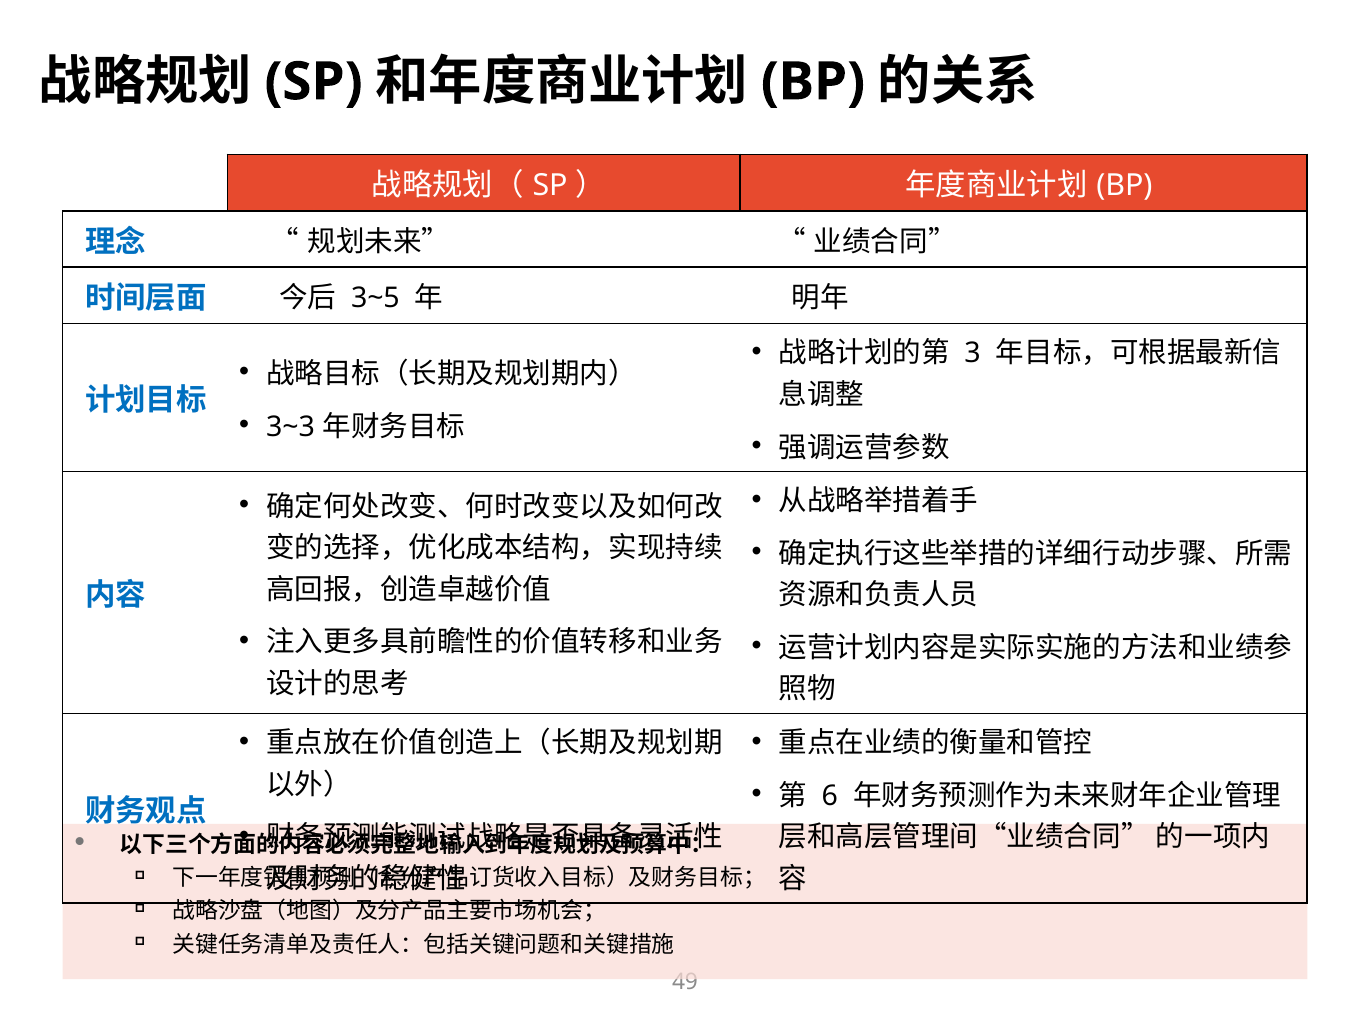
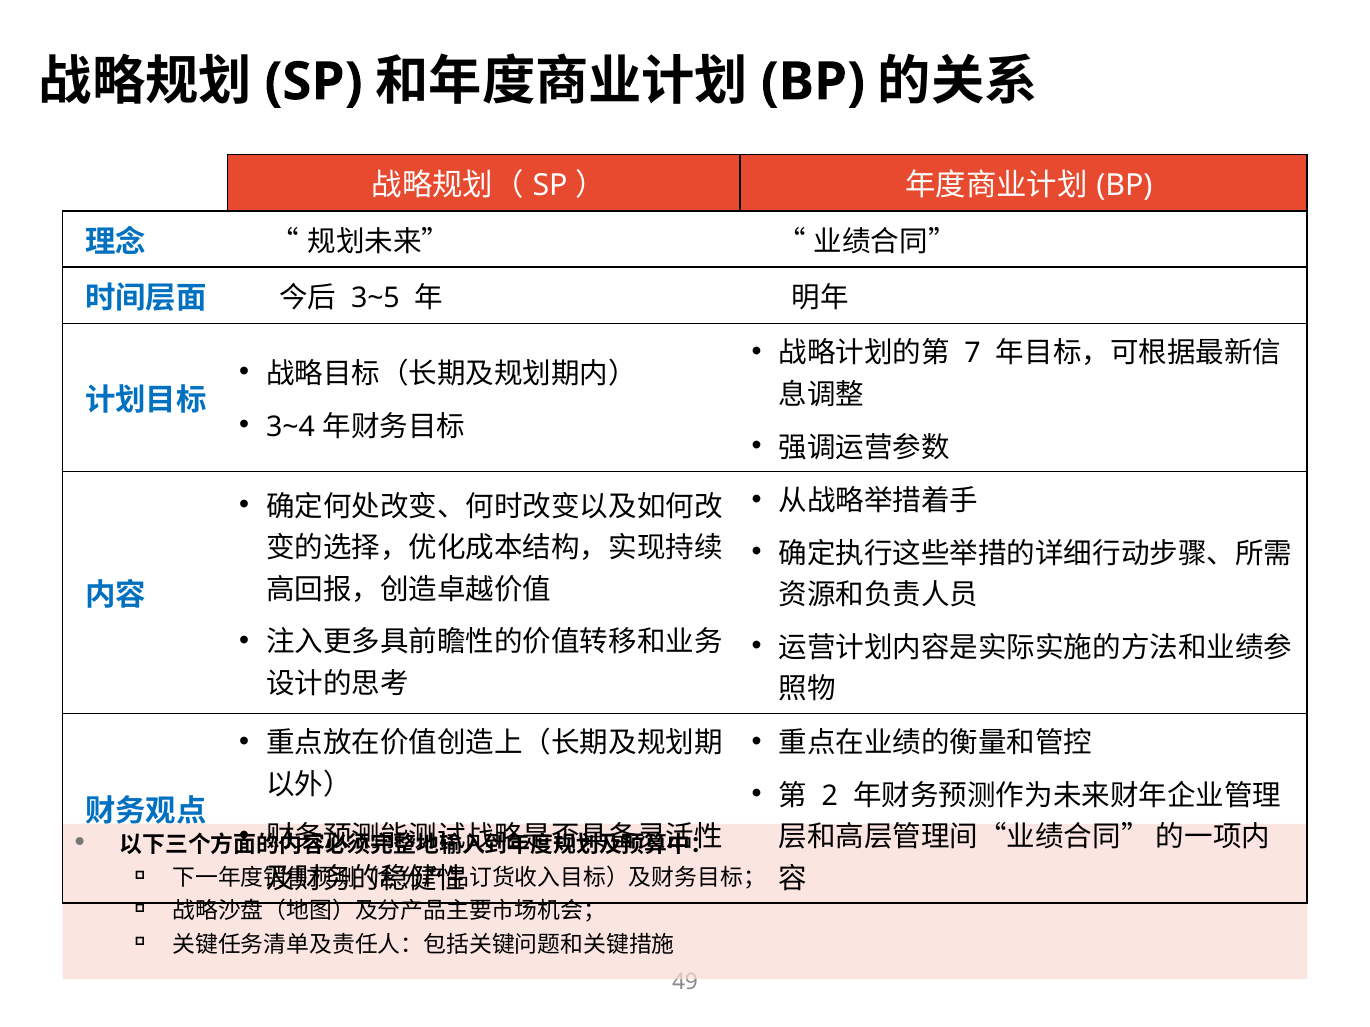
3: 3 -> 7 (973, 354)
3~3: 3~3 -> 3~4 (290, 427)
6: 6 -> 2 (830, 796)
